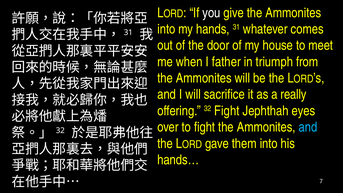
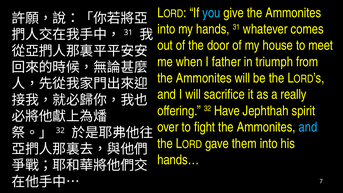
you colour: white -> light blue (211, 13)
32 Fight: Fight -> Have (227, 111)
eyes: eyes -> spirit (303, 111)
